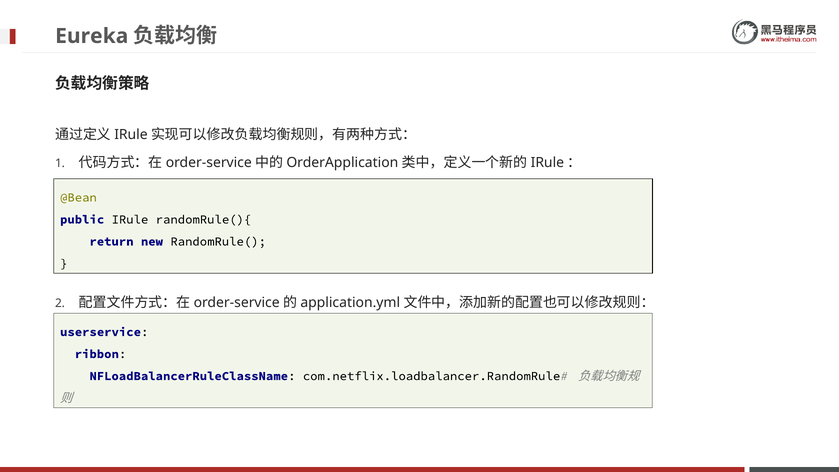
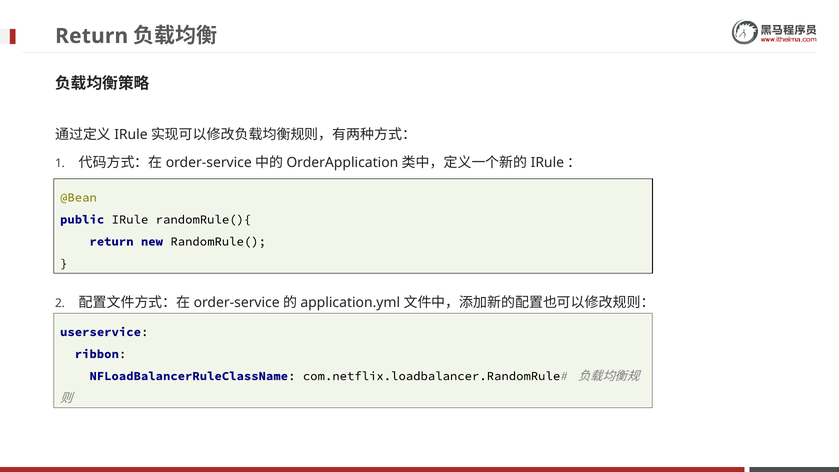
Eureka: Eureka -> Return (92, 36)
